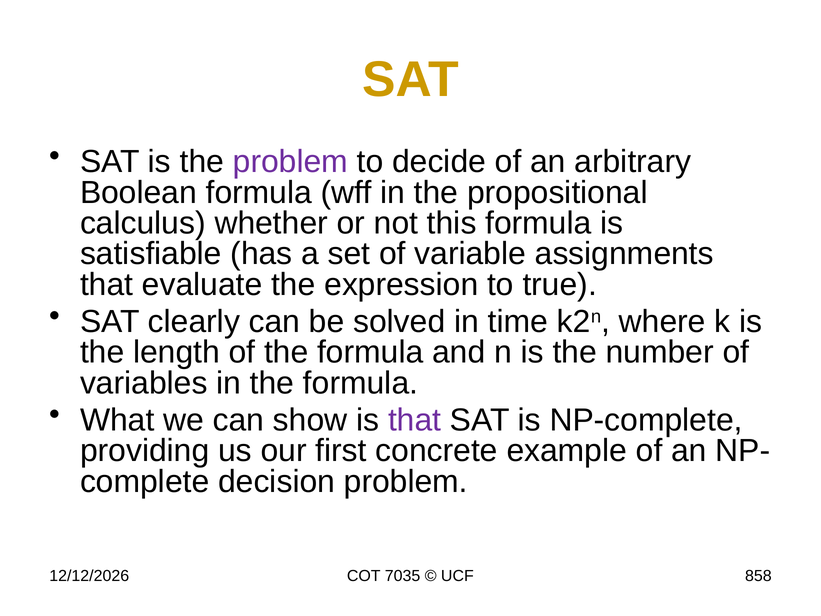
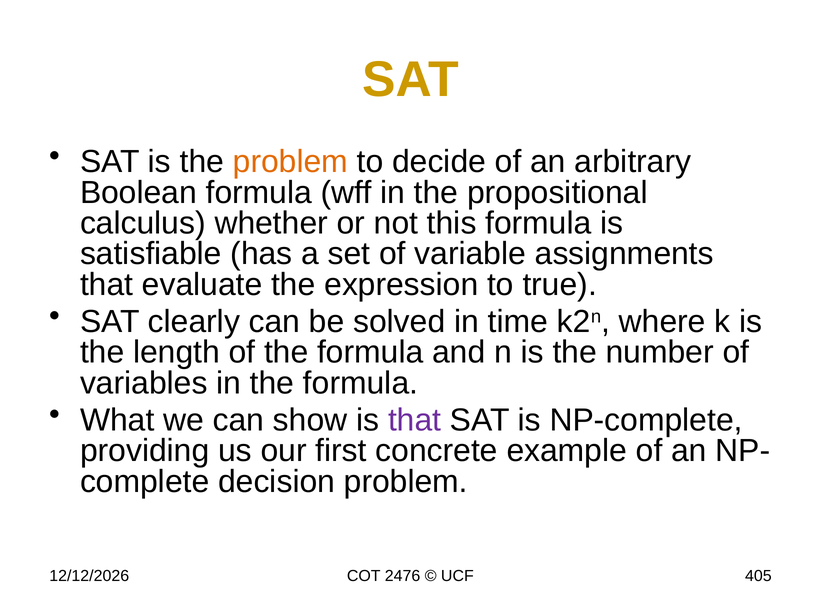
problem colour: purple -> orange (290, 162)
7035: 7035 -> 2476 (403, 576)
858: 858 -> 405 (758, 576)
